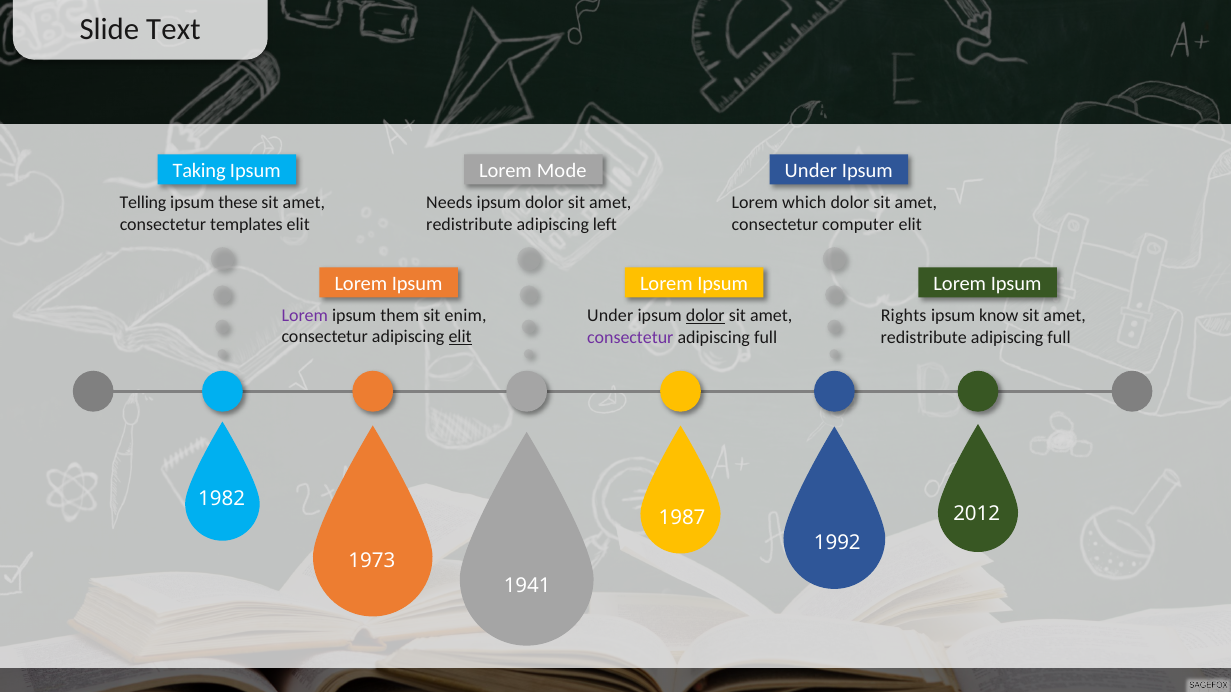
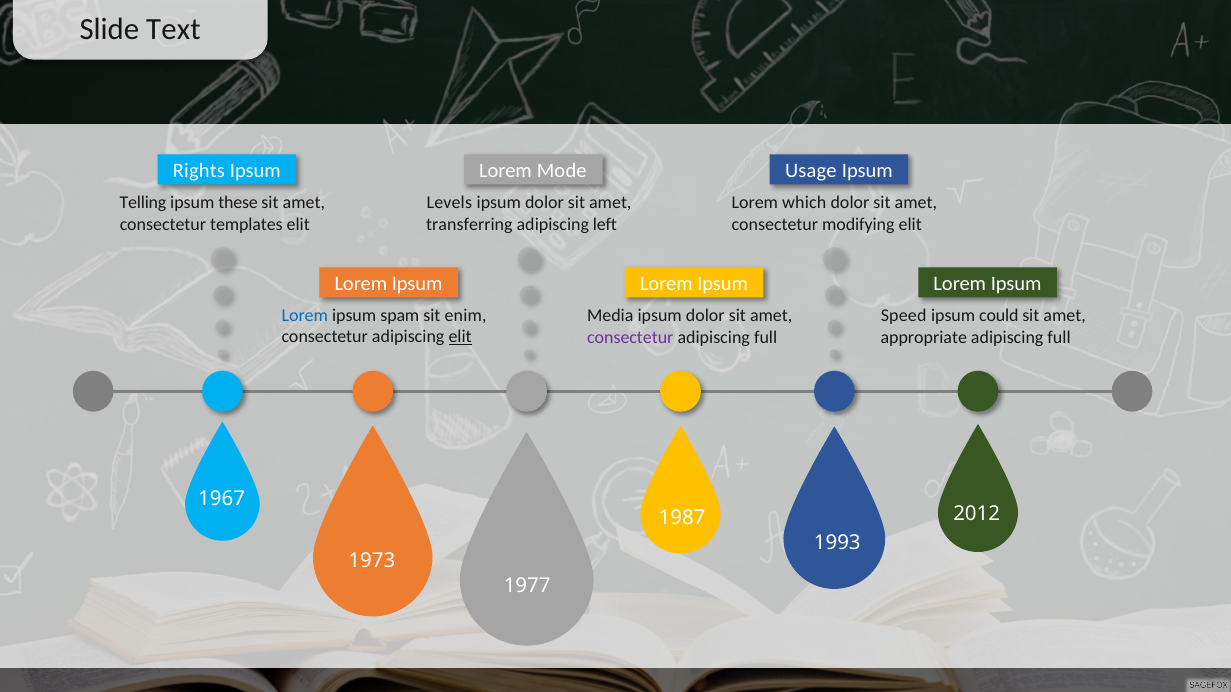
Taking: Taking -> Rights (199, 171)
Under: Under -> Usage (811, 171)
Needs: Needs -> Levels (449, 203)
redistribute: redistribute -> transferring (469, 224)
computer: computer -> modifying (858, 224)
Lorem colour: purple -> blue (305, 316)
them: them -> spam (400, 316)
Under: Under -> Media (610, 316)
dolor underline: present -> none (705, 316)
Rights: Rights -> Speed (904, 316)
know: know -> could (999, 316)
redistribute: redistribute -> appropriate (924, 337)
1982: 1982 -> 1967 (222, 499)
1992: 1992 -> 1993 (837, 543)
1941: 1941 -> 1977 (527, 586)
